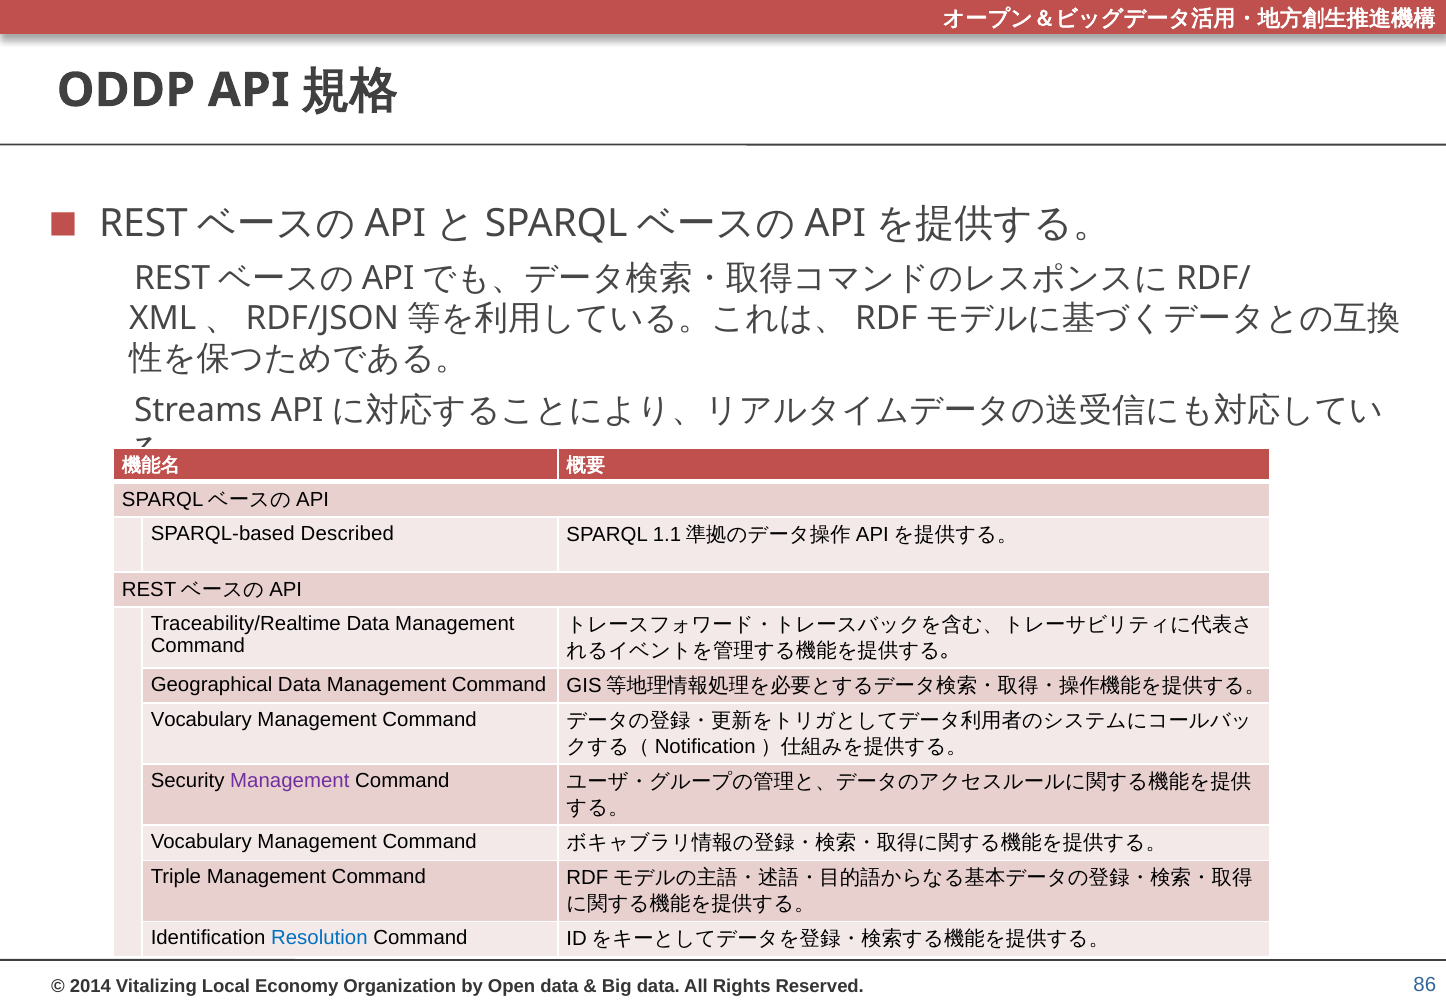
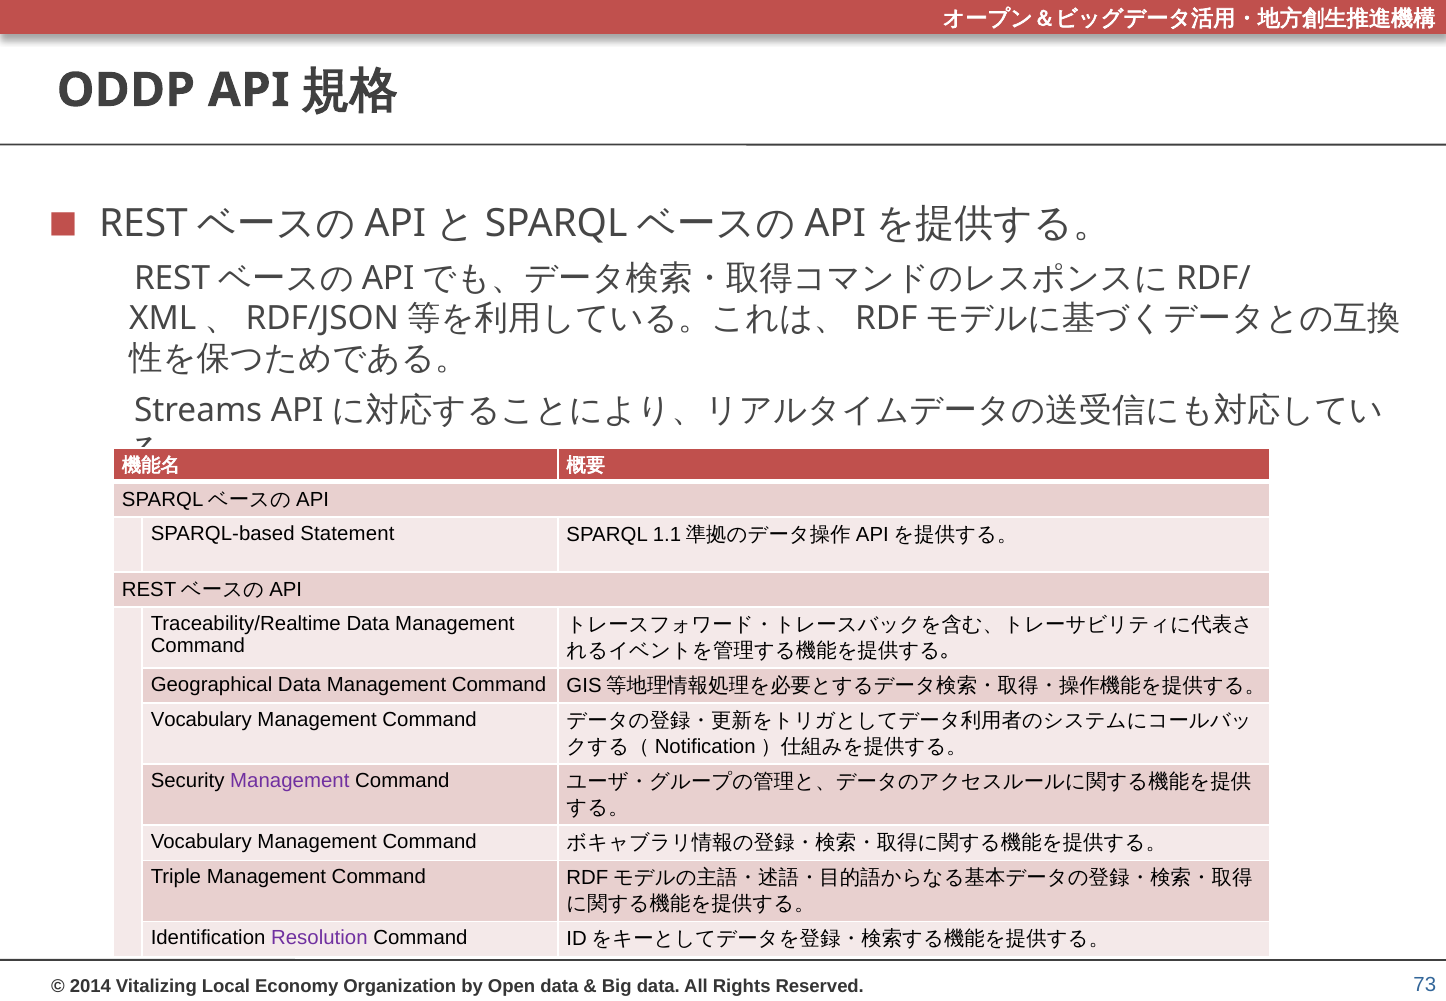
Described: Described -> Statement (347, 533)
Resolution colour: blue -> purple (319, 938)
86: 86 -> 73 (1425, 985)
